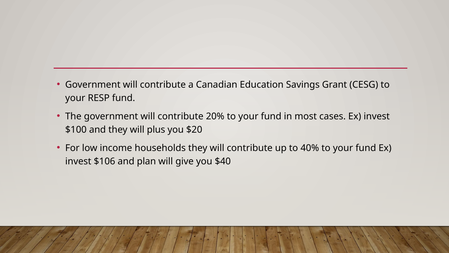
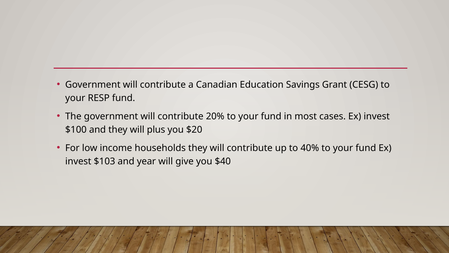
$106: $106 -> $103 (105, 161)
plan: plan -> year (146, 161)
